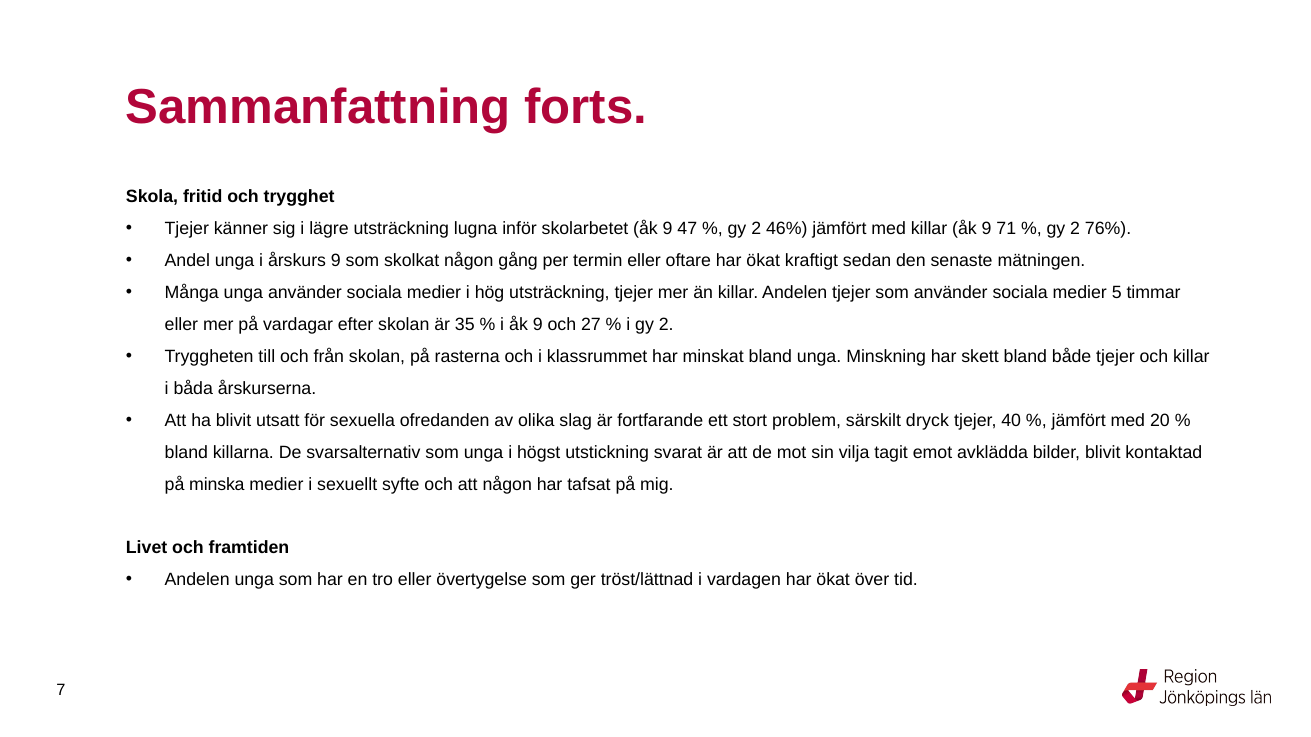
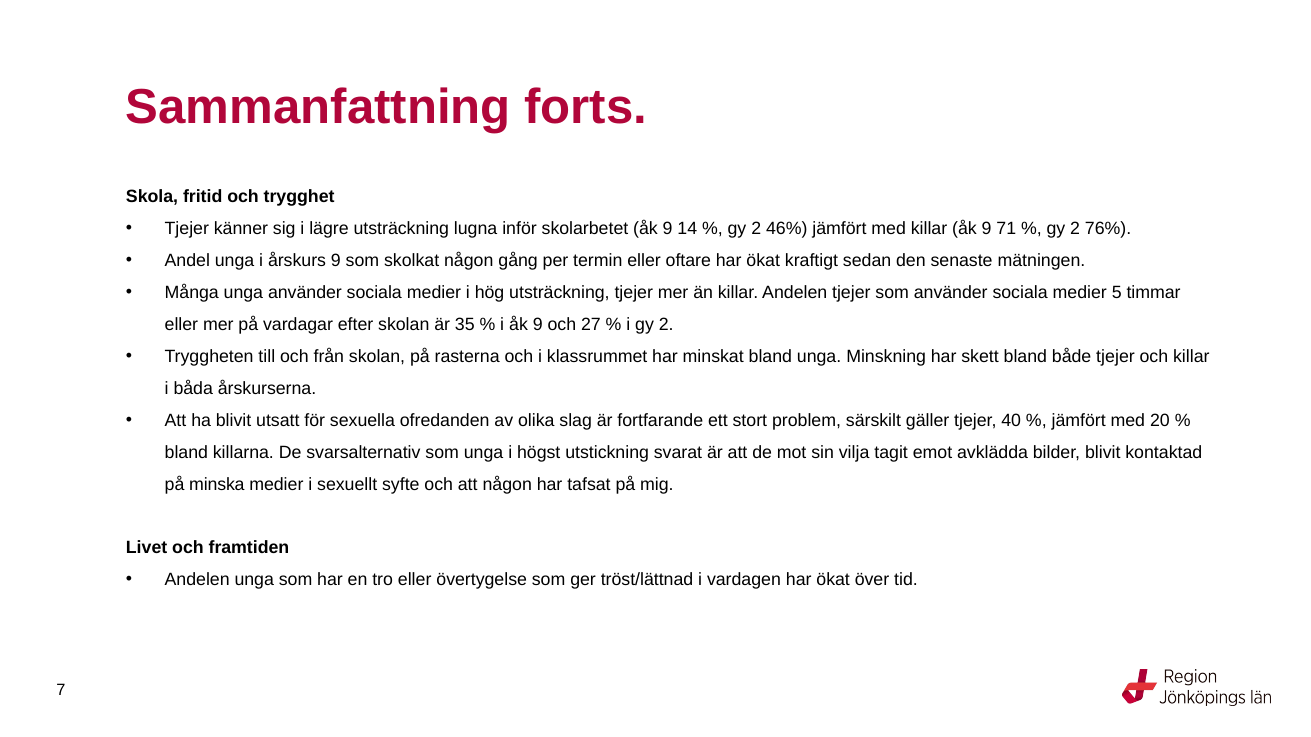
47: 47 -> 14 (687, 229)
dryck: dryck -> gäller (928, 421)
